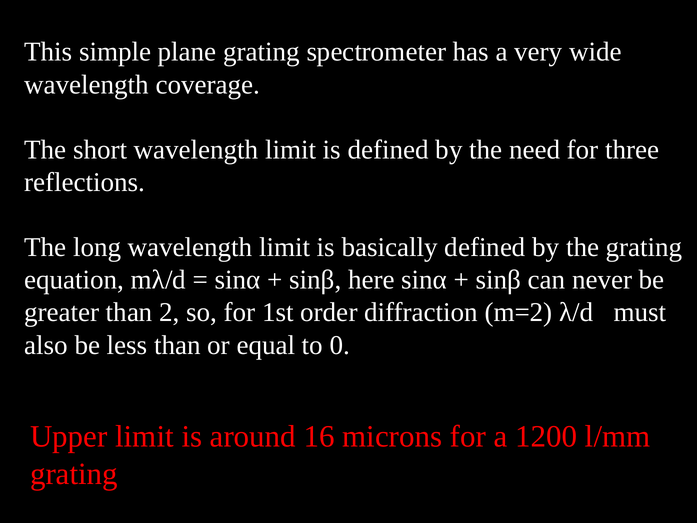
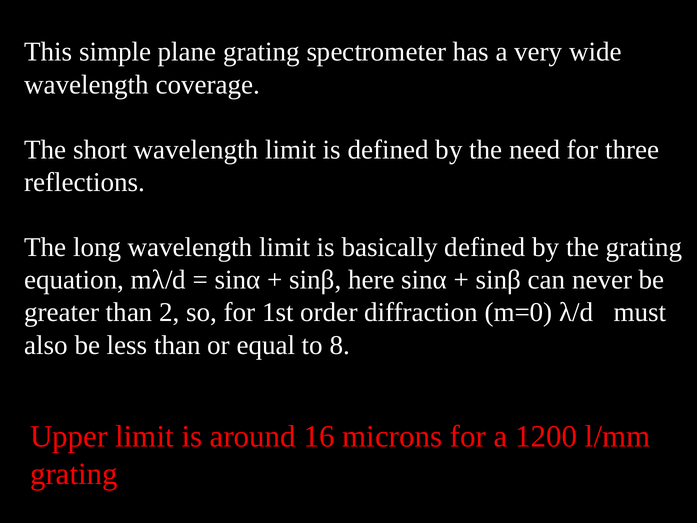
m=2: m=2 -> m=0 (519, 312)
0: 0 -> 8 (340, 345)
